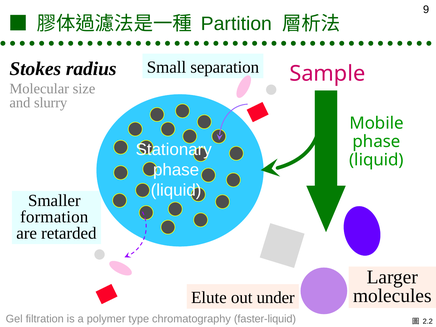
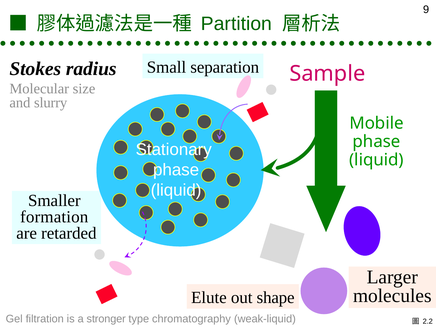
under: under -> shape (276, 298)
polymer: polymer -> stronger (106, 319)
faster-liquid: faster-liquid -> weak-liquid (265, 319)
